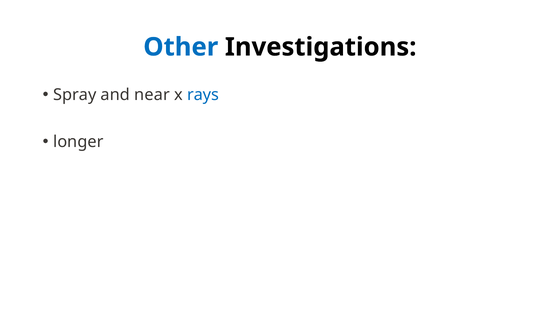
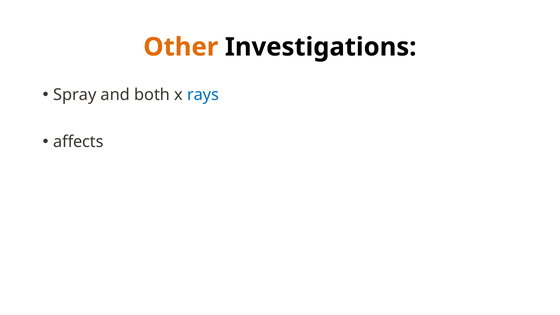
Other colour: blue -> orange (181, 47)
near: near -> both (152, 95)
longer: longer -> affects (78, 142)
